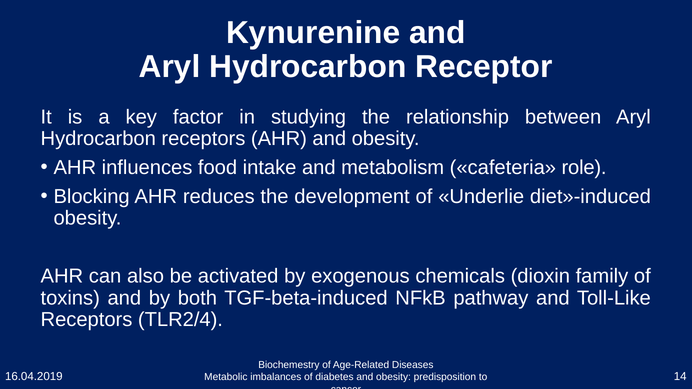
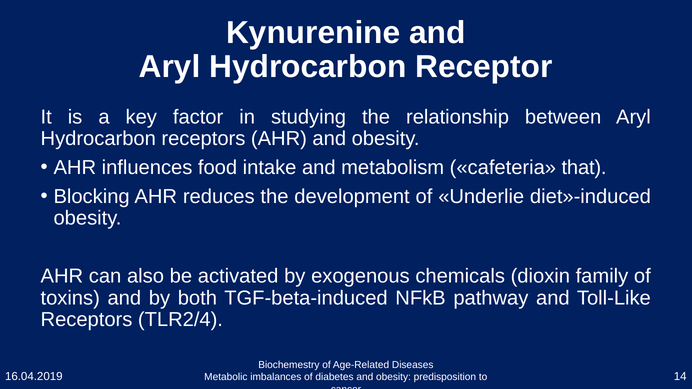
role: role -> that (584, 168)
